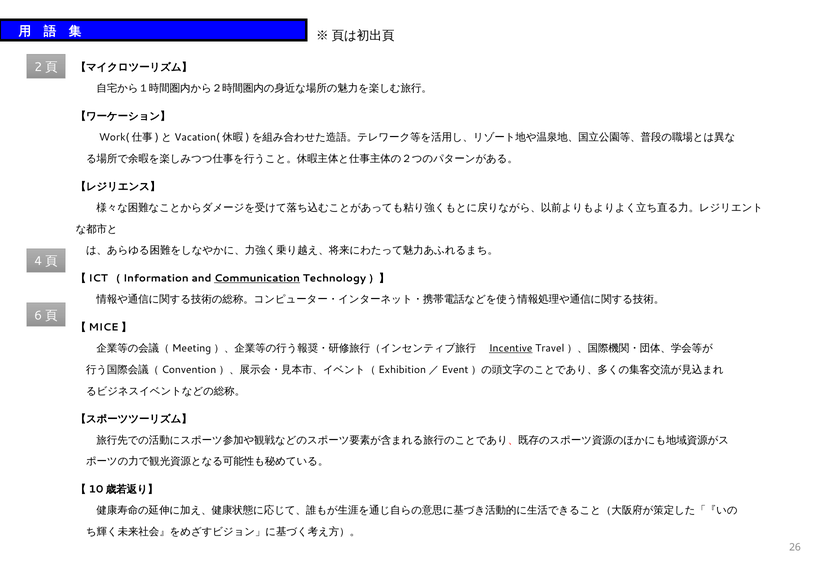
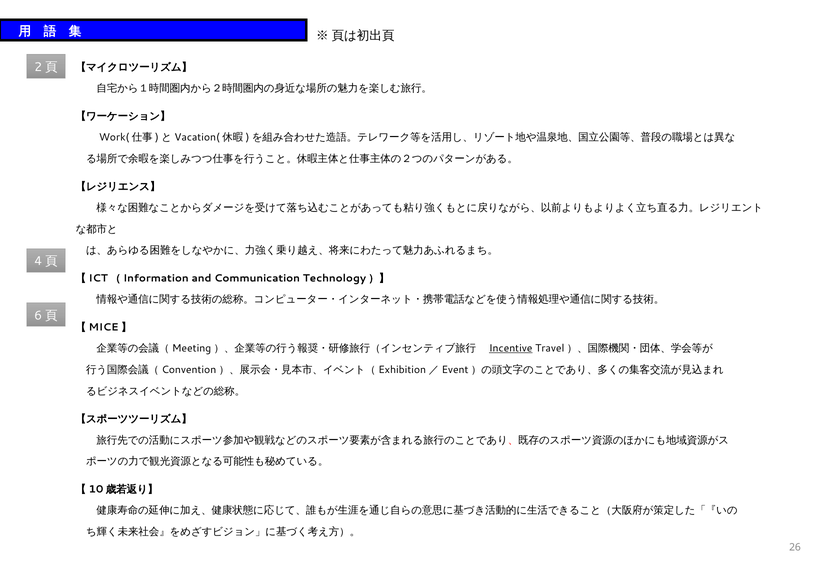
Communication underline: present -> none (257, 278)
